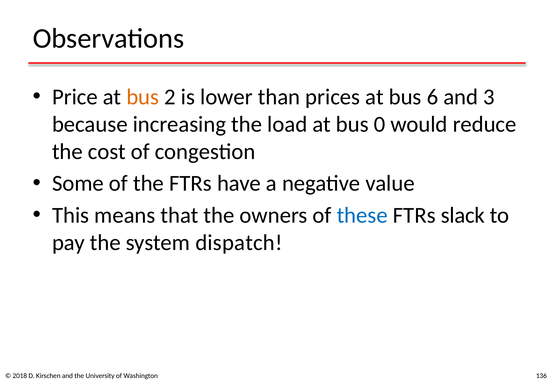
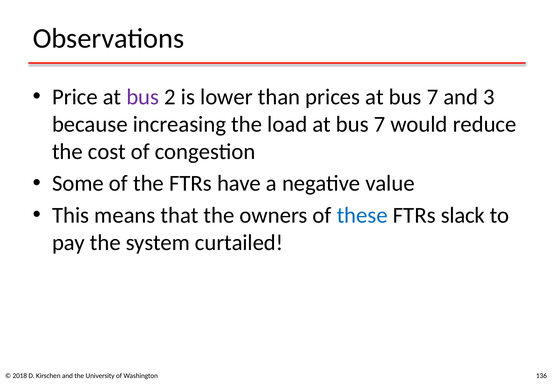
bus colour: orange -> purple (143, 97)
prices at bus 6: 6 -> 7 (432, 97)
load at bus 0: 0 -> 7 (380, 124)
dispatch: dispatch -> curtailed (239, 242)
